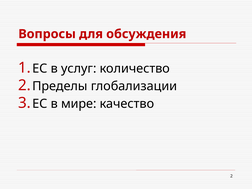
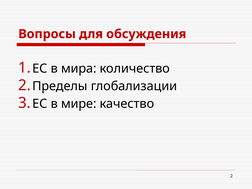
услуг: услуг -> мира (79, 69)
